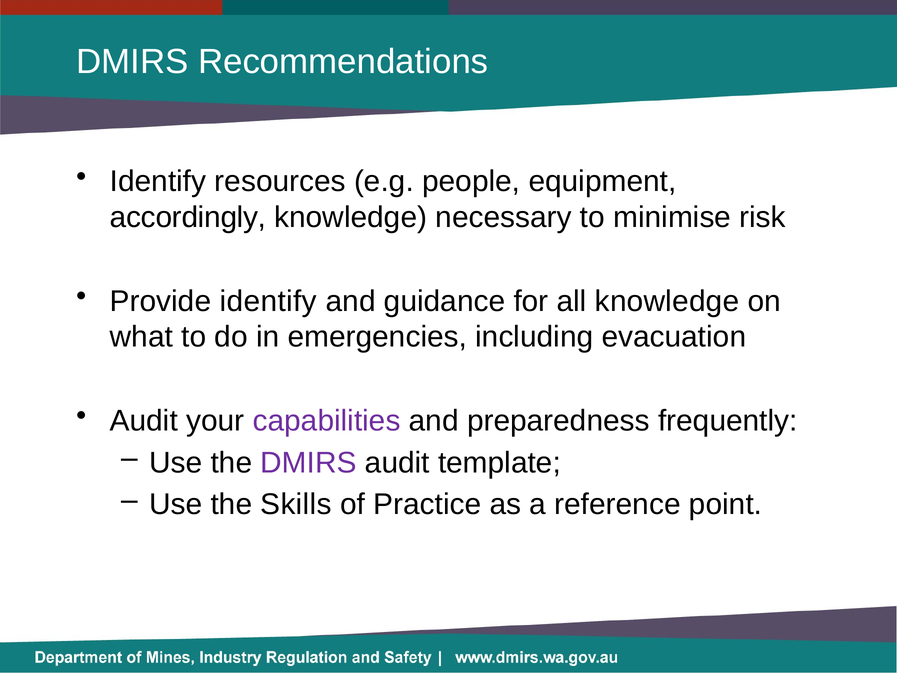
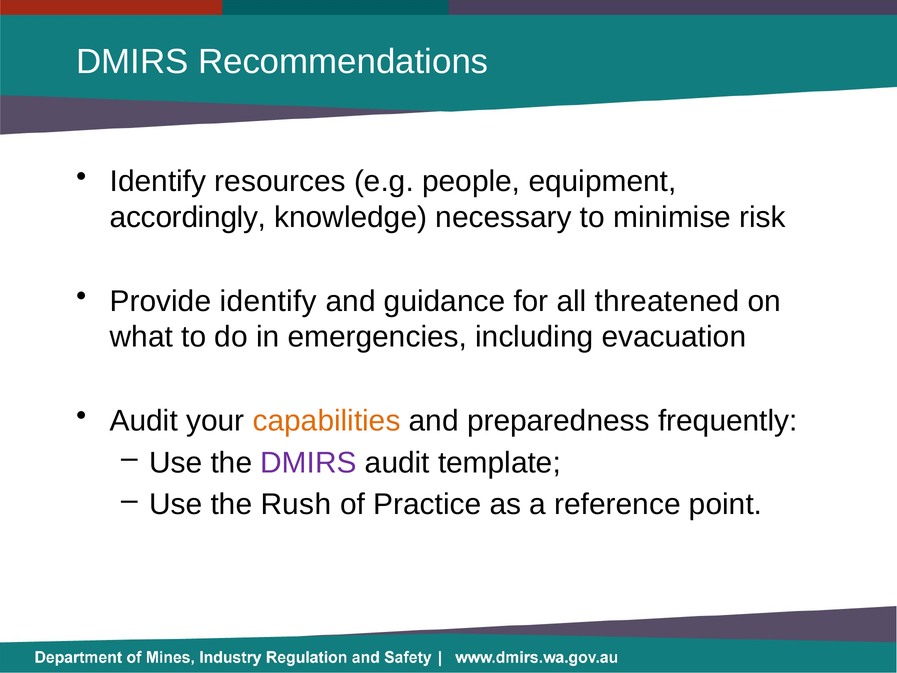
all knowledge: knowledge -> threatened (667, 301)
capabilities colour: purple -> orange (327, 421)
Skills: Skills -> Rush (296, 504)
